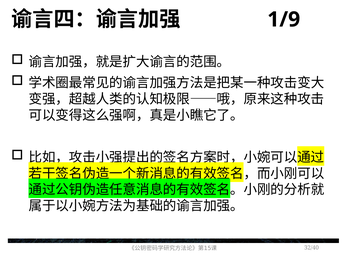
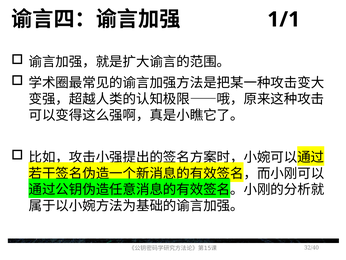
1/9: 1/9 -> 1/1 (284, 19)
